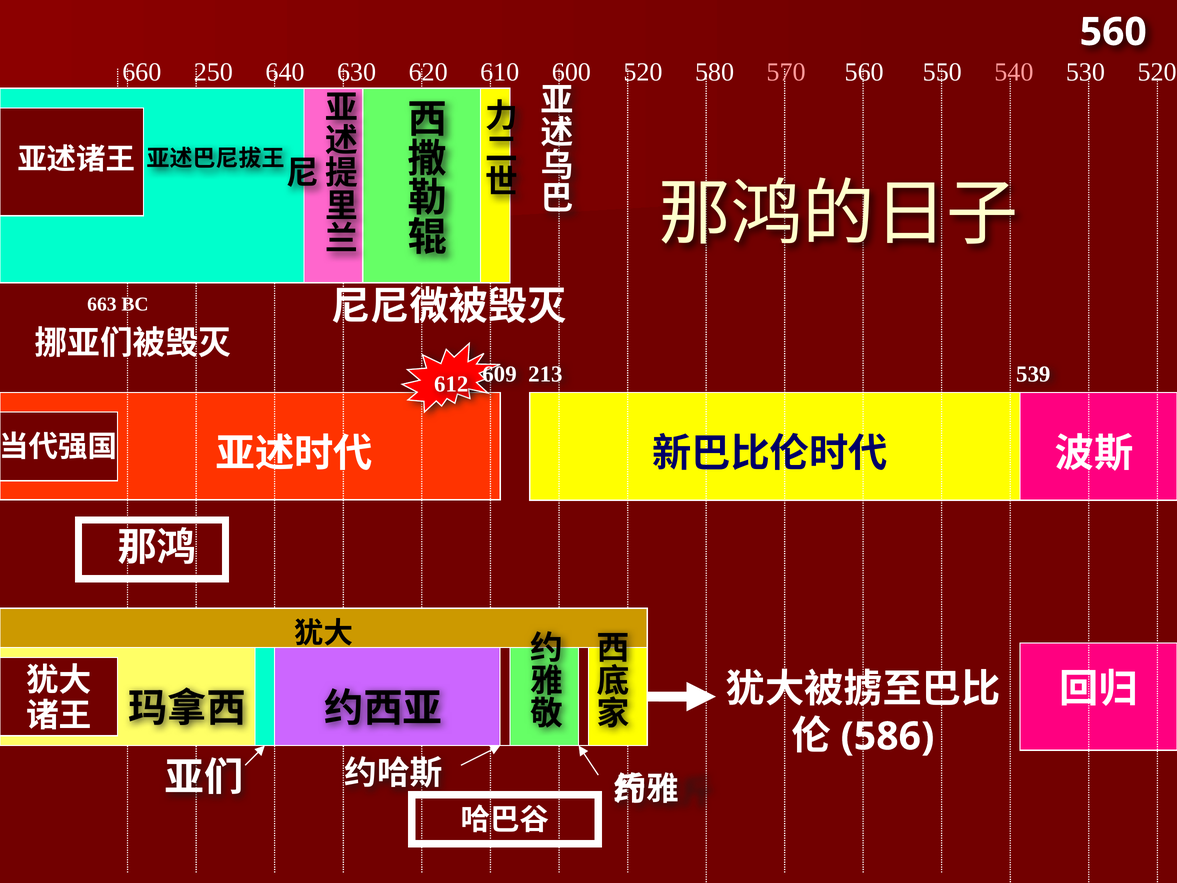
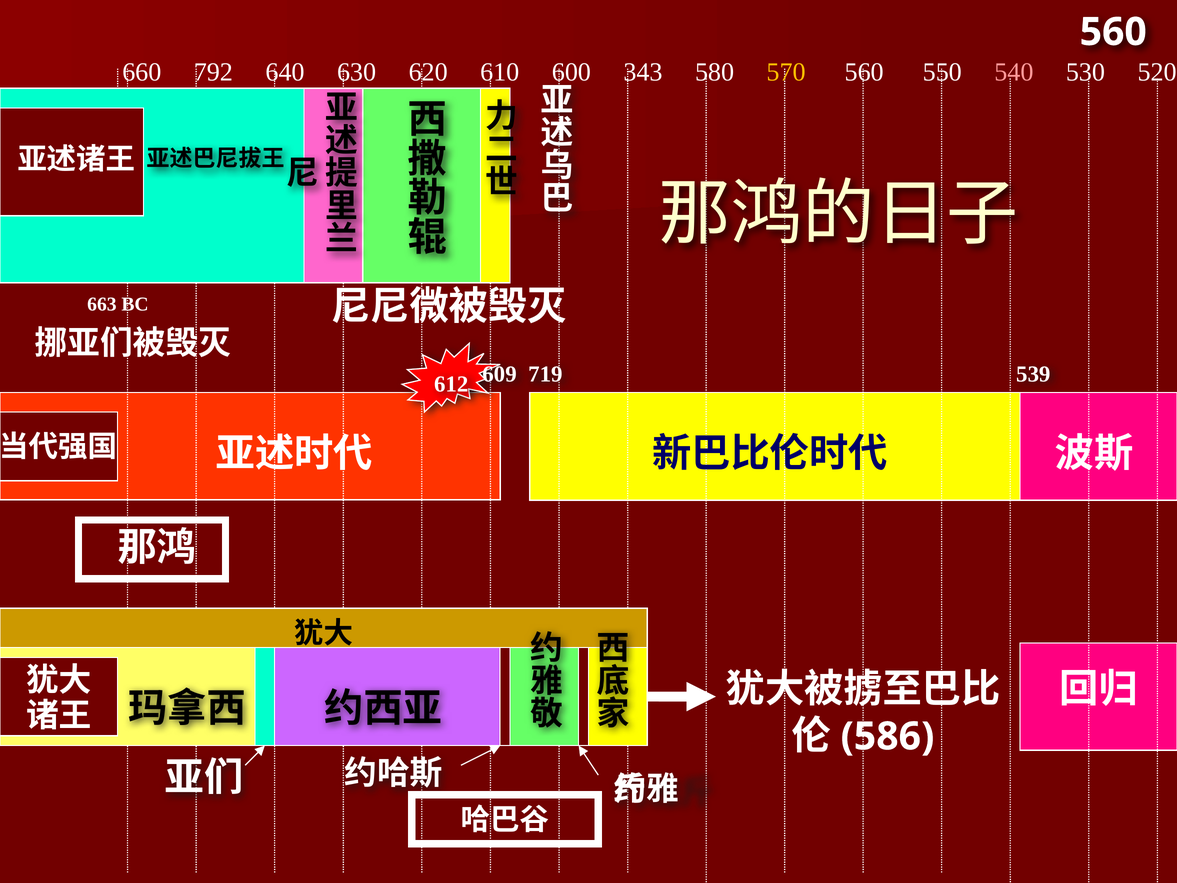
250: 250 -> 792 (213, 72)
520: 520 -> 343 (643, 72)
570 colour: pink -> yellow (786, 72)
213: 213 -> 719 (545, 374)
